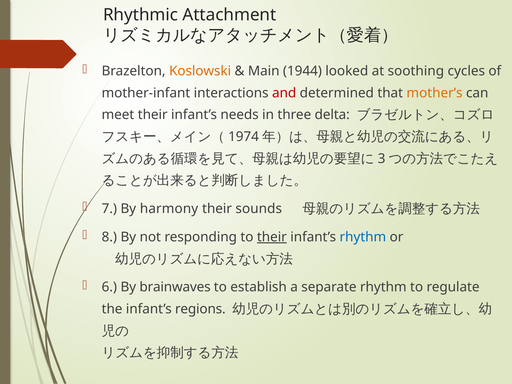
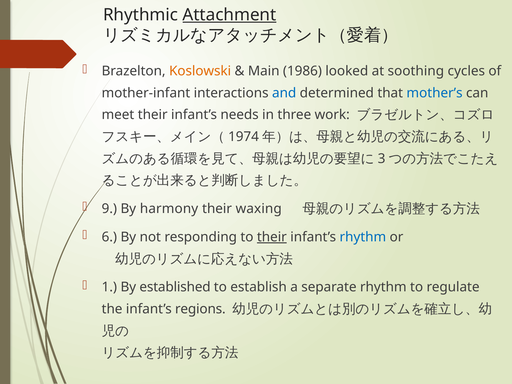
Attachment underline: none -> present (229, 15)
1944: 1944 -> 1986 (302, 71)
and colour: red -> blue (284, 93)
mother’s colour: orange -> blue (435, 93)
delta: delta -> work (332, 115)
7: 7 -> 9 (109, 209)
sounds: sounds -> waxing (259, 209)
8: 8 -> 6 (109, 237)
6: 6 -> 1 (109, 287)
brainwaves: brainwaves -> established (175, 287)
